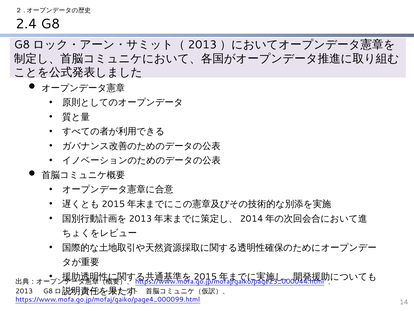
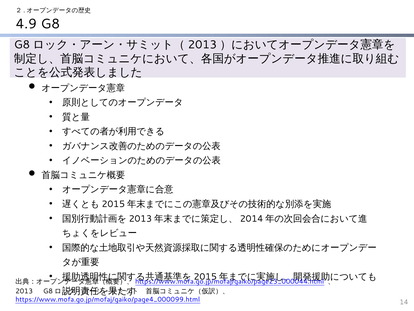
2.4: 2.4 -> 4.9 (26, 24)
